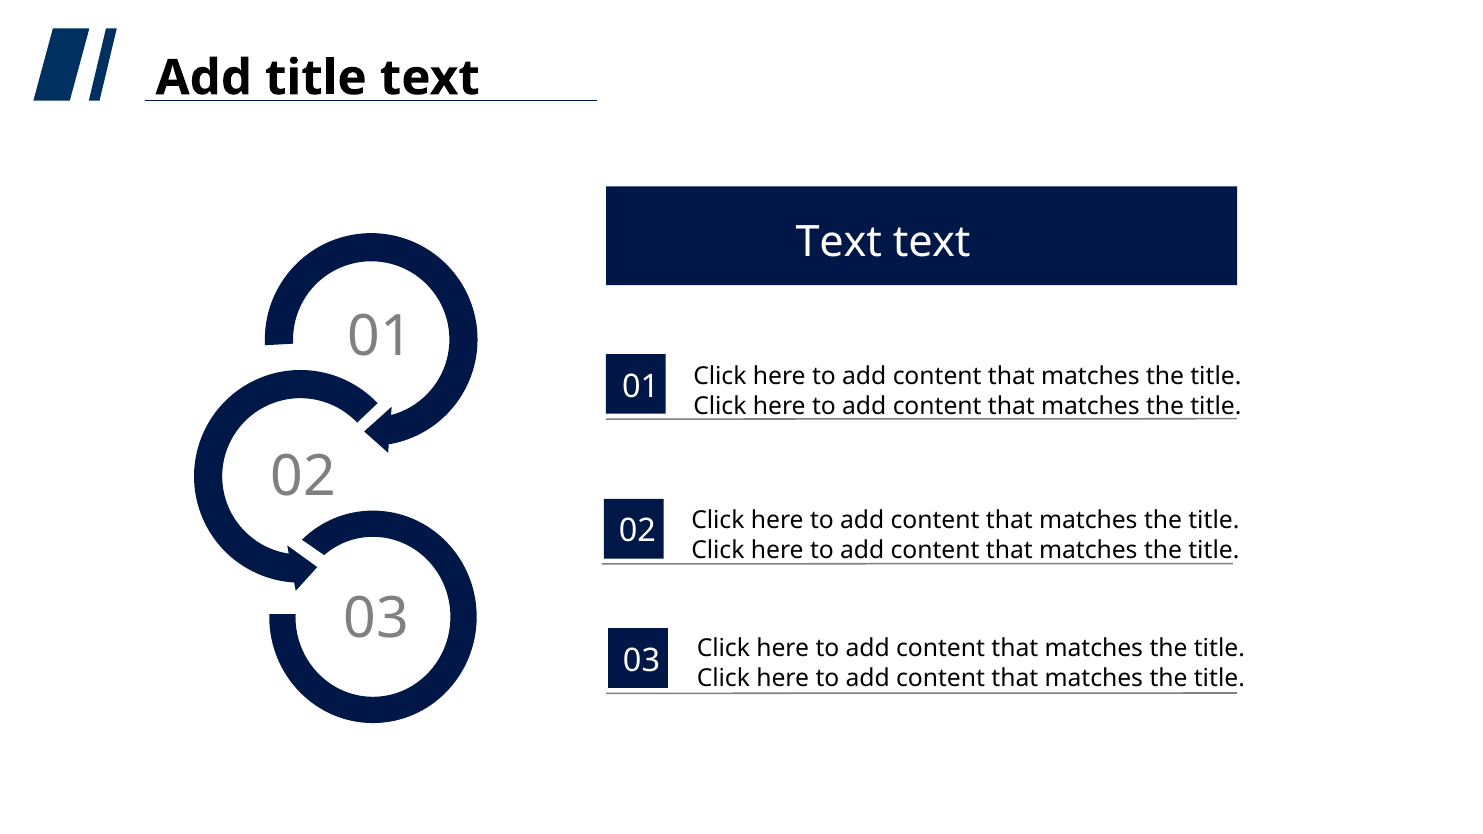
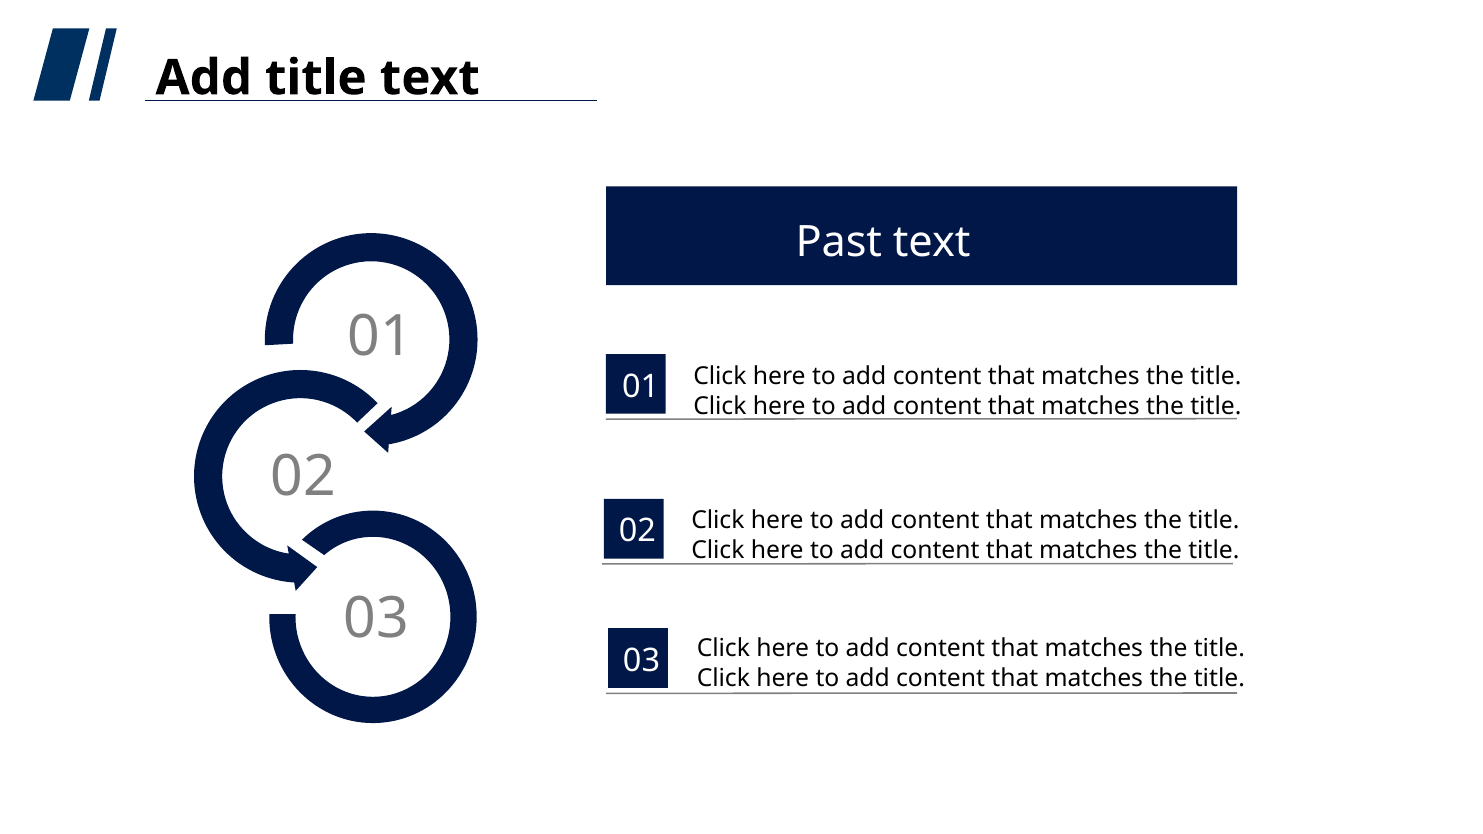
Text: Text -> Past (839, 242)
